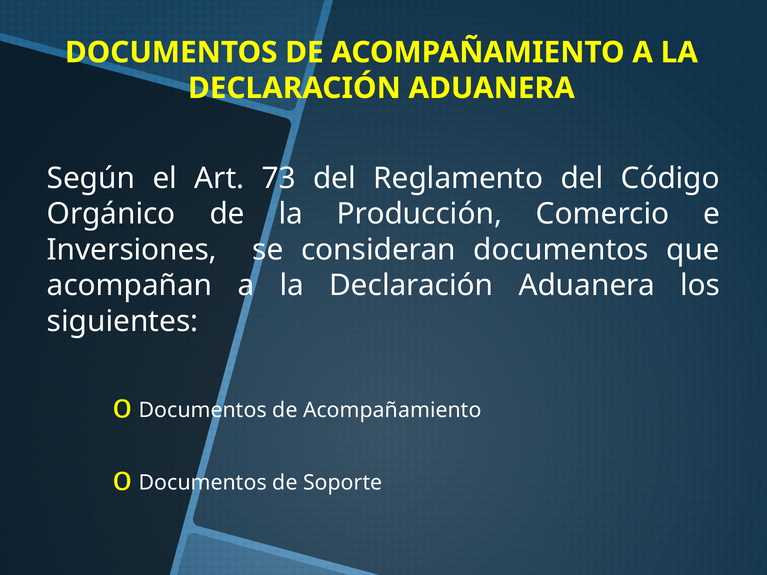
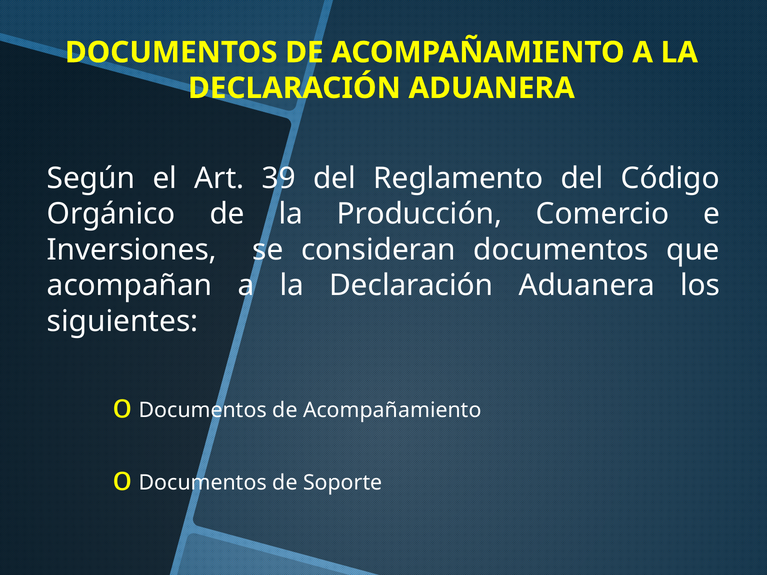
73: 73 -> 39 (279, 178)
